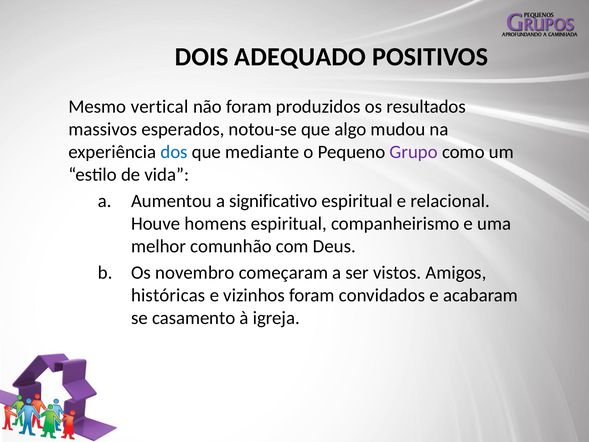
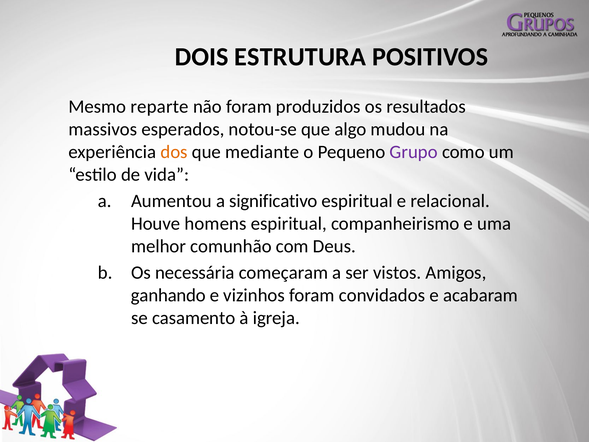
ADEQUADO: ADEQUADO -> ESTRUTURA (300, 57)
vertical: vertical -> reparte (160, 107)
dos colour: blue -> orange (174, 152)
novembro: novembro -> necessária (195, 273)
históricas: históricas -> ganhando (168, 295)
